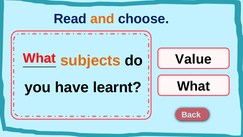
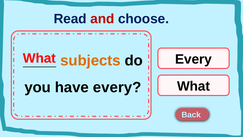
and colour: orange -> red (102, 19)
Value: Value -> Every (194, 59)
have learnt: learnt -> every (117, 87)
